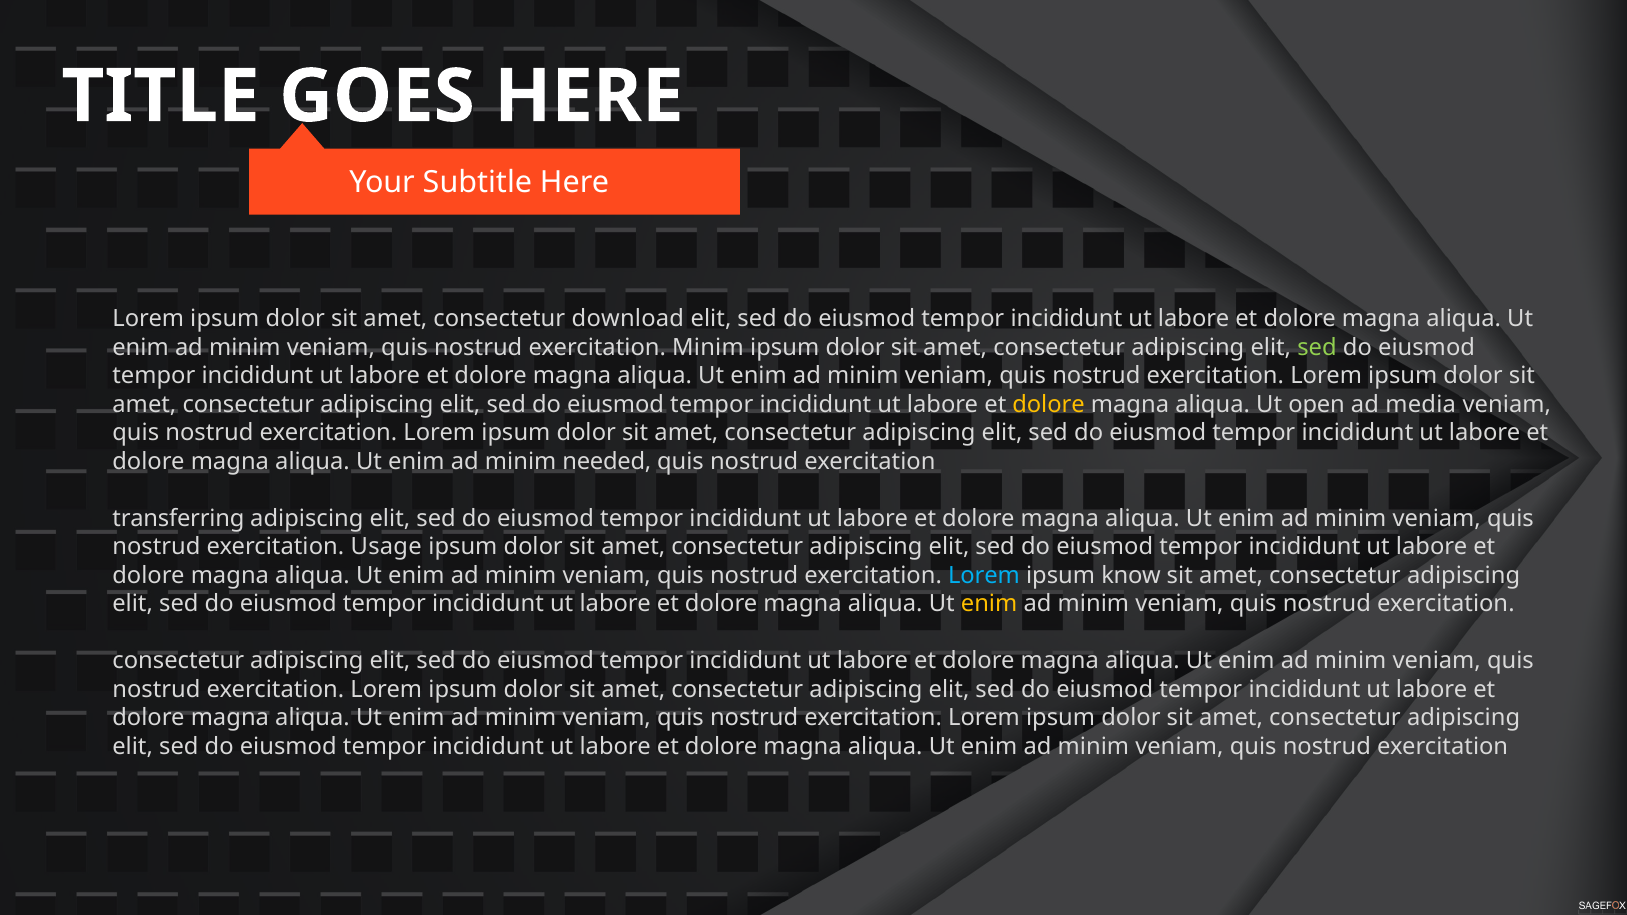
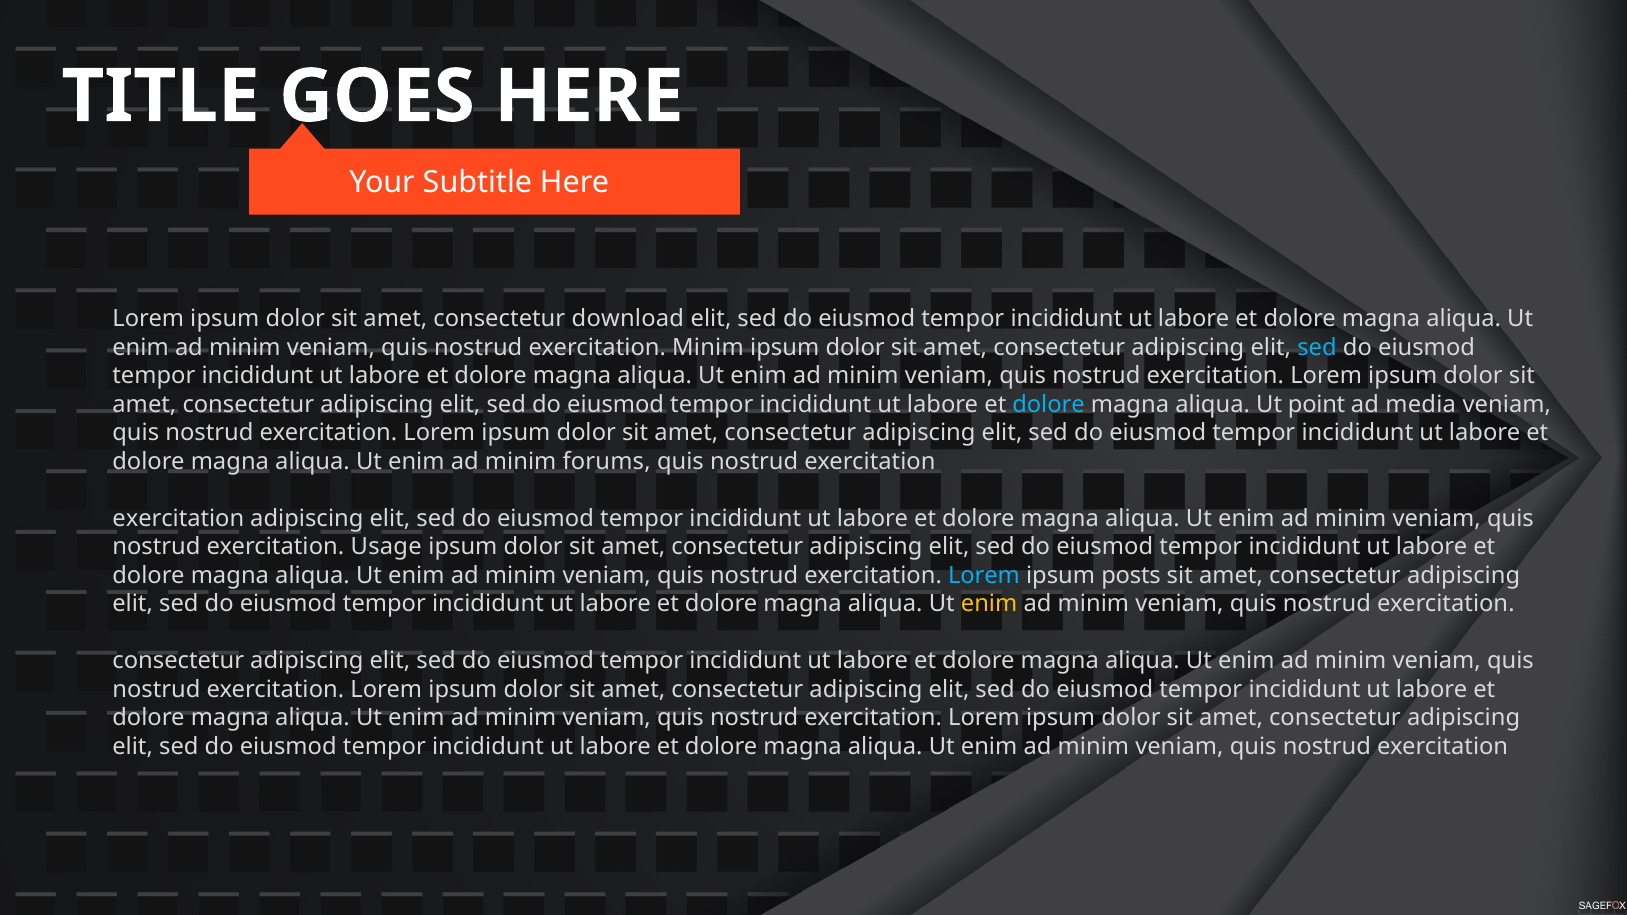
sed colour: light green -> light blue (1317, 348)
dolore colour: yellow -> light blue (1049, 405)
open: open -> point (1317, 405)
needed: needed -> forums (607, 462)
transferring: transferring -> exercitation (178, 519)
know: know -> posts (1131, 575)
